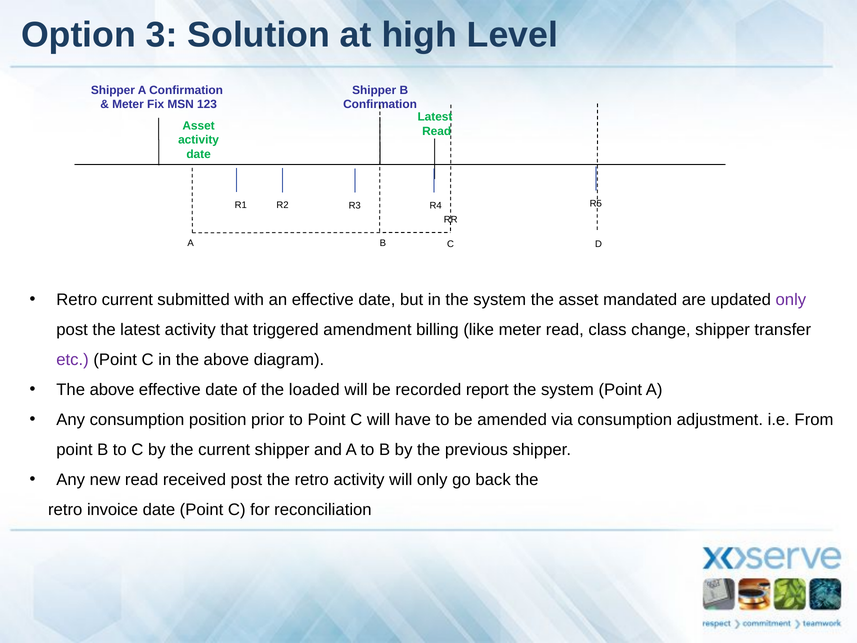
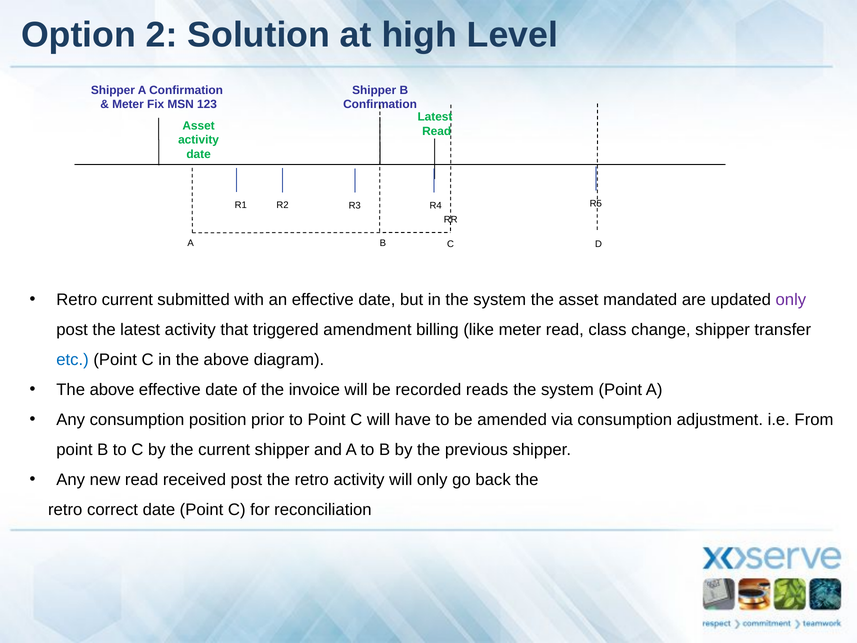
3: 3 -> 2 (162, 35)
etc colour: purple -> blue (73, 359)
loaded: loaded -> invoice (314, 389)
report: report -> reads (487, 389)
invoice: invoice -> correct (113, 509)
